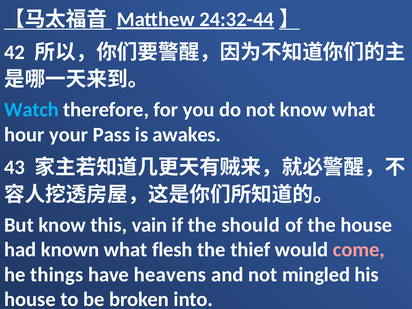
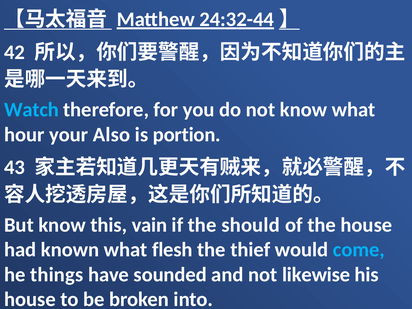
Pass: Pass -> Also (111, 135)
awakes: awakes -> portion (187, 135)
come colour: pink -> light blue (359, 250)
heavens: heavens -> sounded (170, 275)
mingled: mingled -> likewise (316, 275)
